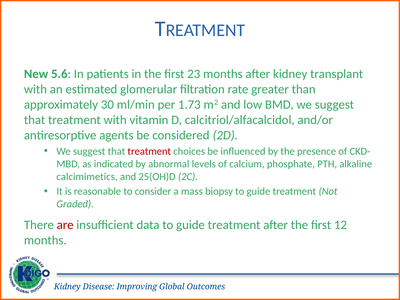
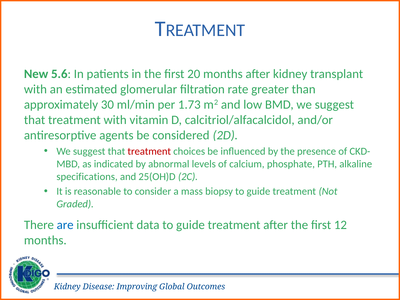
23: 23 -> 20 (194, 74)
calcimimetics: calcimimetics -> specifications (87, 177)
are colour: red -> blue (65, 225)
